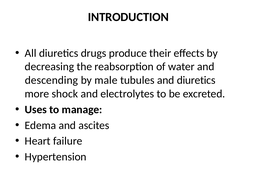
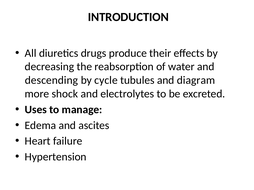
male: male -> cycle (106, 80)
and diuretics: diuretics -> diagram (196, 80)
